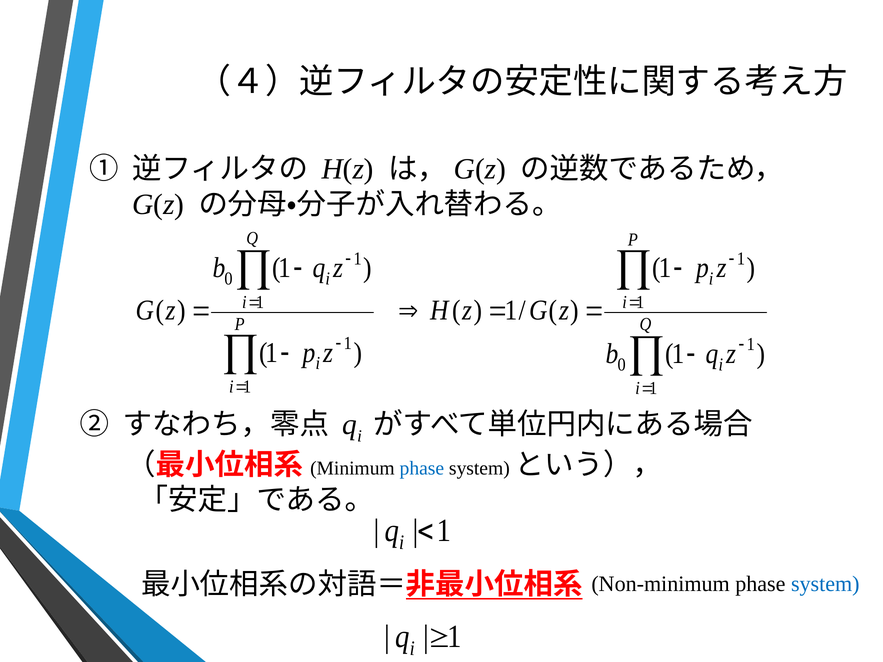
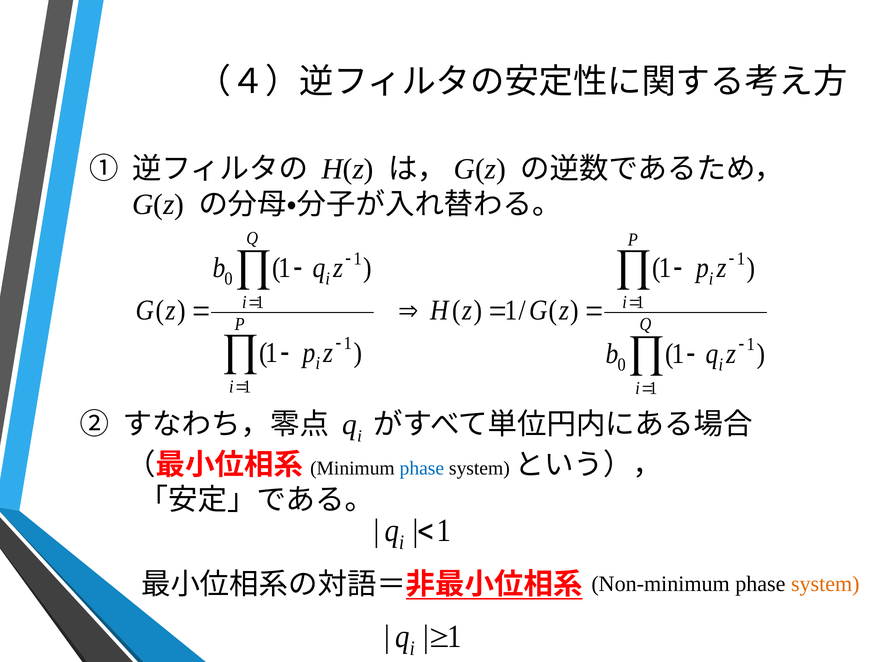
system colour: blue -> orange (825, 584)
